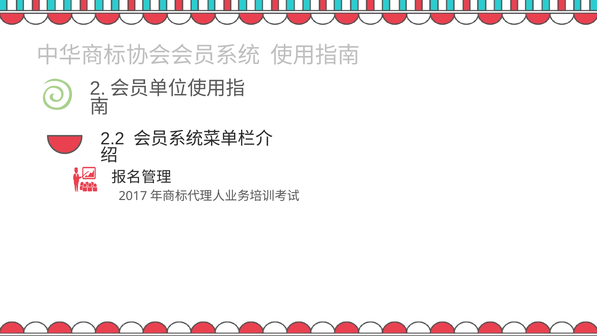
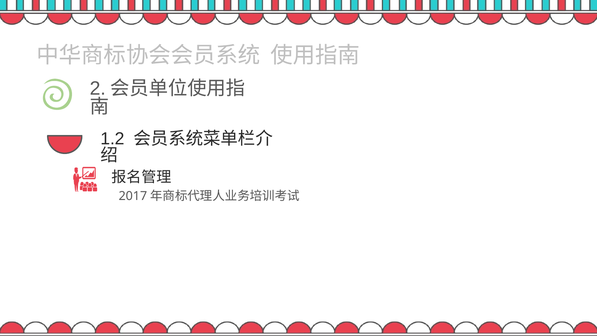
2.2: 2.2 -> 1.2 (113, 139)
